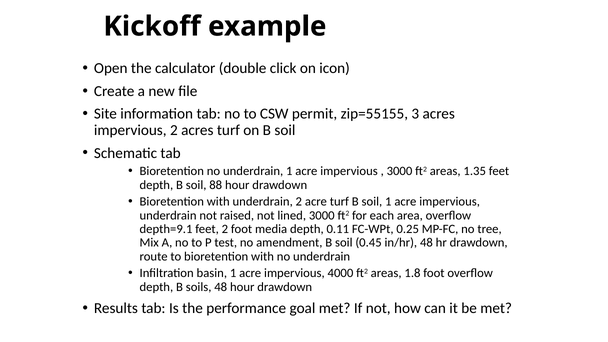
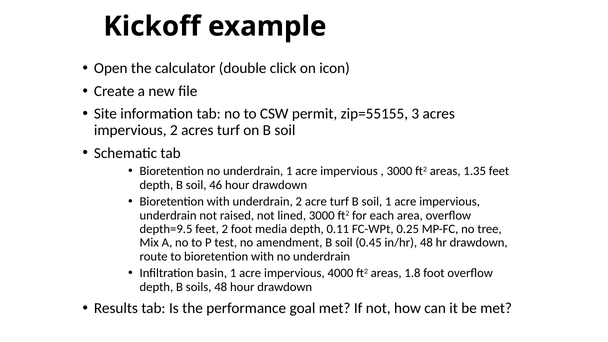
88: 88 -> 46 (216, 185)
depth=9.1: depth=9.1 -> depth=9.5 (166, 229)
